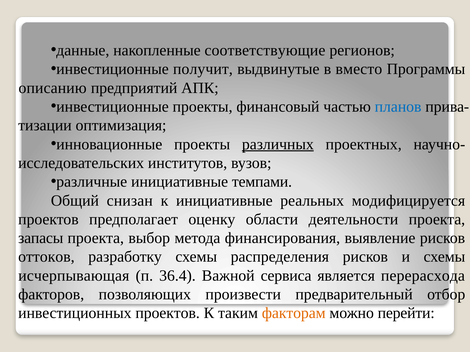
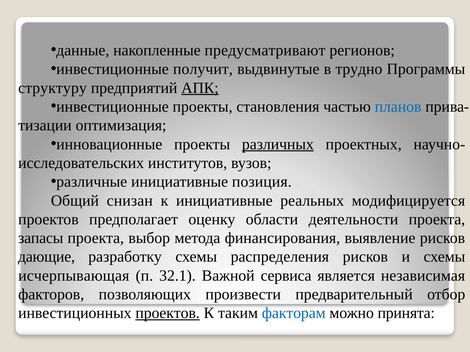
соответствующие: соответствующие -> предусматривают (265, 50)
вместо: вместо -> трудно (359, 69)
описанию: описанию -> структуру (53, 88)
АПК underline: none -> present (200, 88)
финансовый: финансовый -> становления (278, 107)
темпами: темпами -> позиция (262, 182)
оттоков: оттоков -> дающие (47, 257)
36.4: 36.4 -> 32.1 (177, 276)
перерасхода: перерасхода -> независимая (423, 276)
проектов underline: none -> present (168, 314)
факторам colour: orange -> blue (294, 314)
перейти: перейти -> принята (406, 314)
